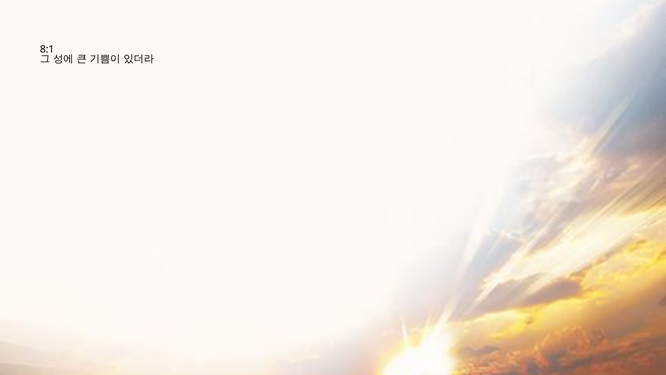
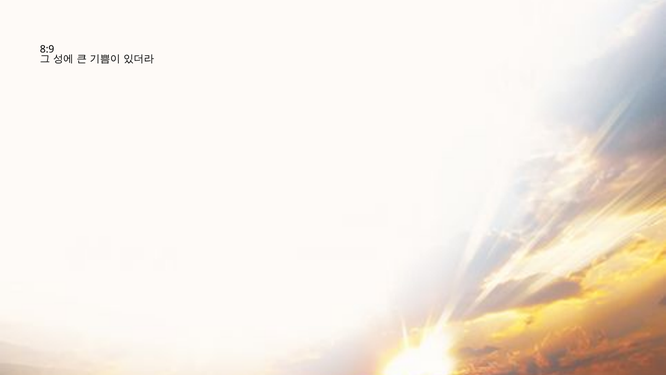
8:1: 8:1 -> 8:9 (47, 49)
